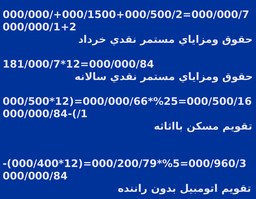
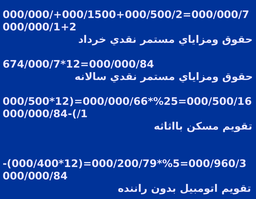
181/000/7: 181/000/7 -> 674/000/7 (32, 64)
